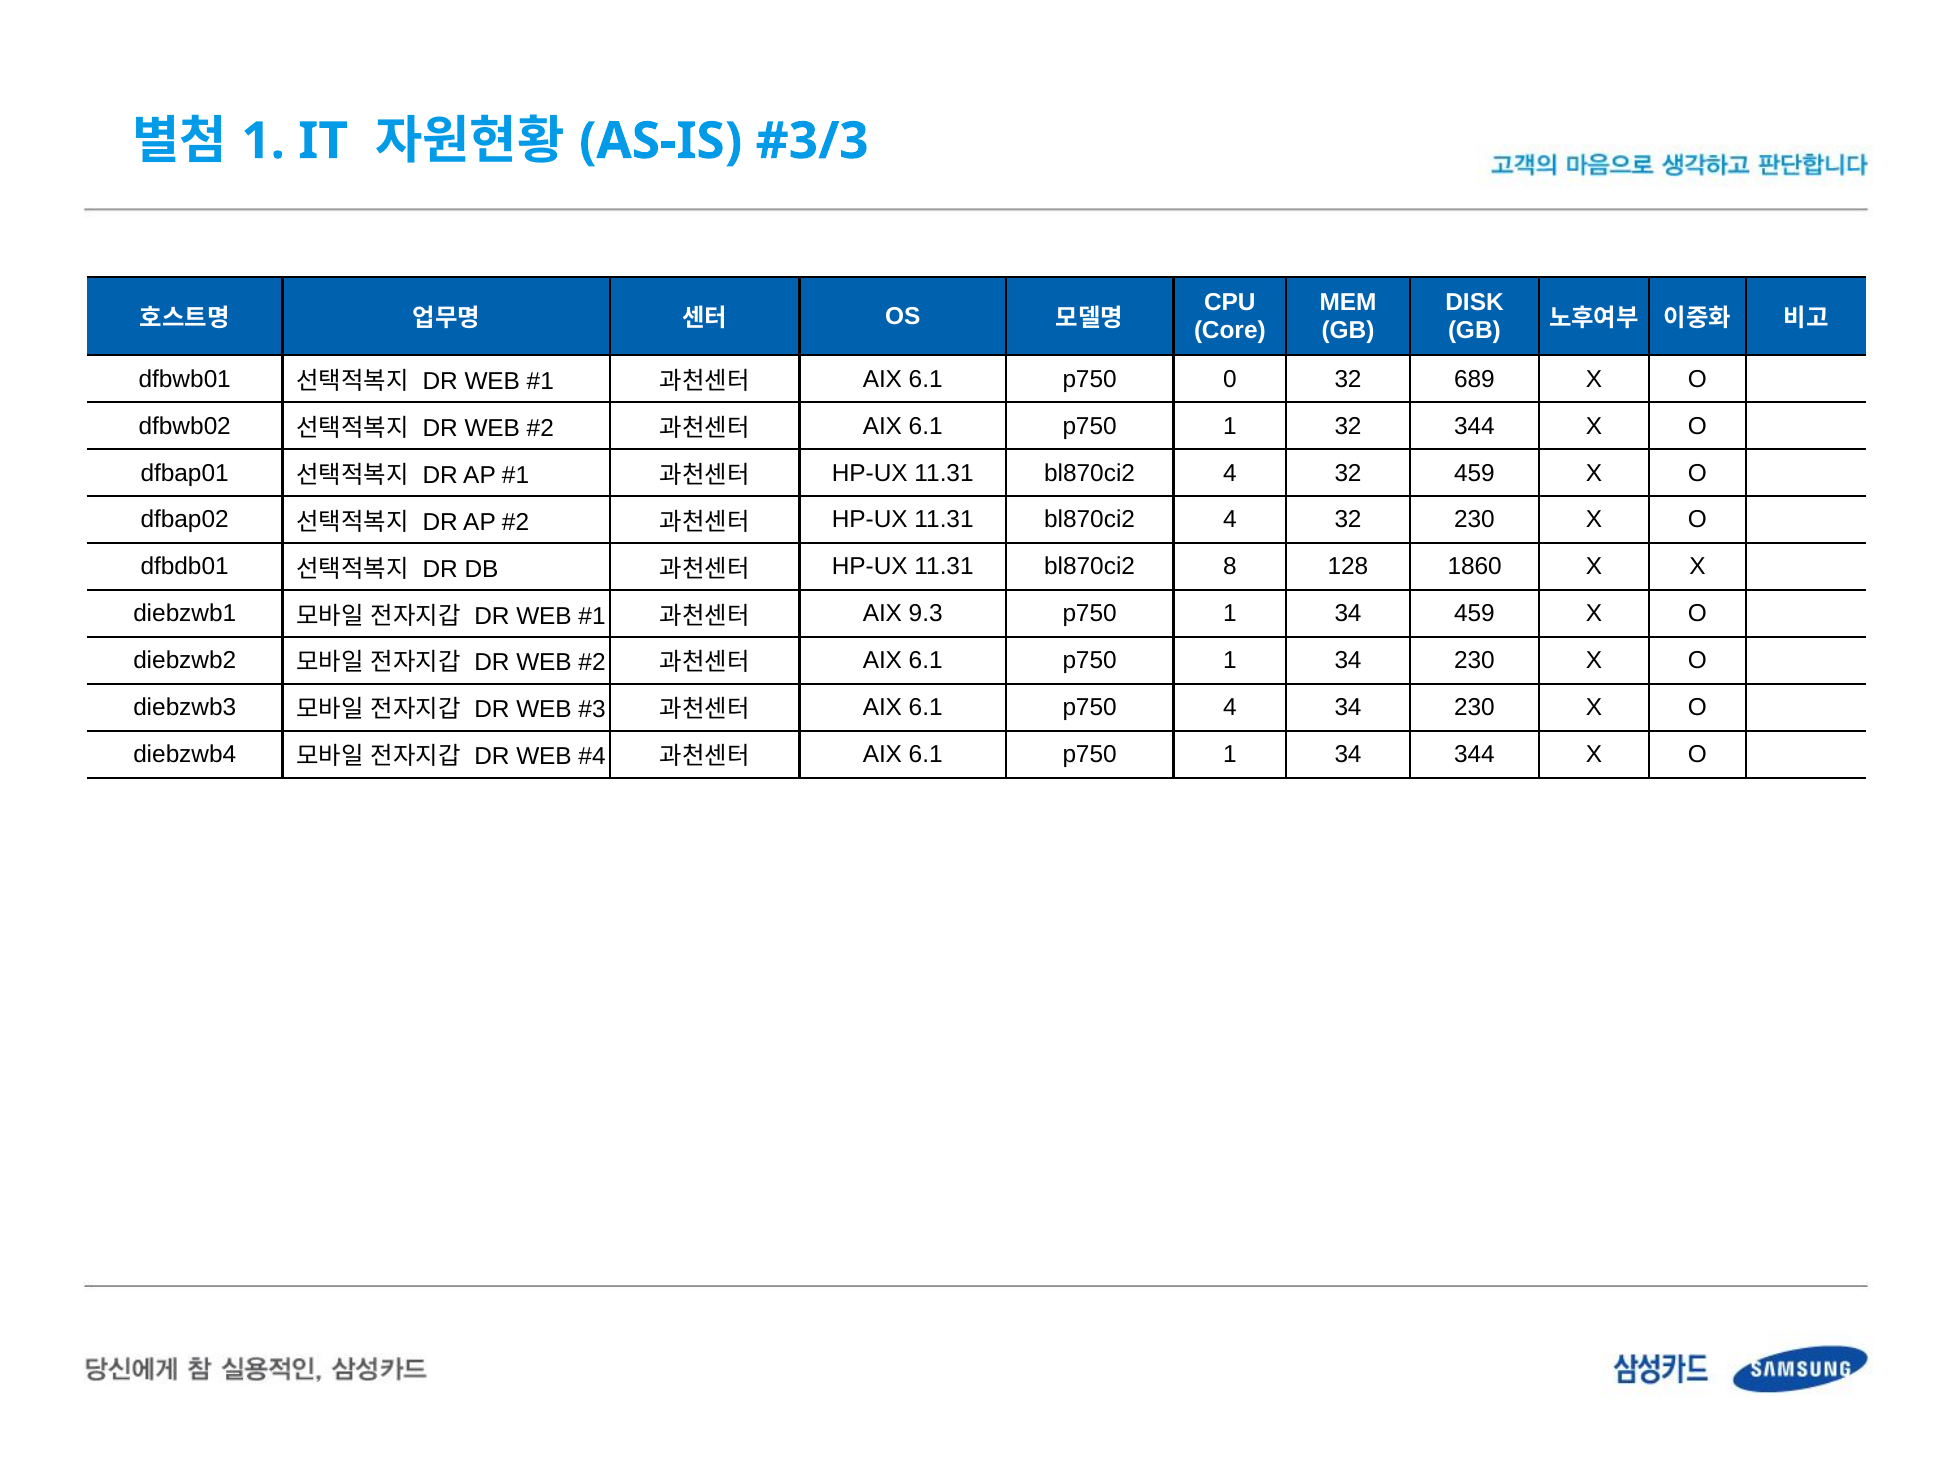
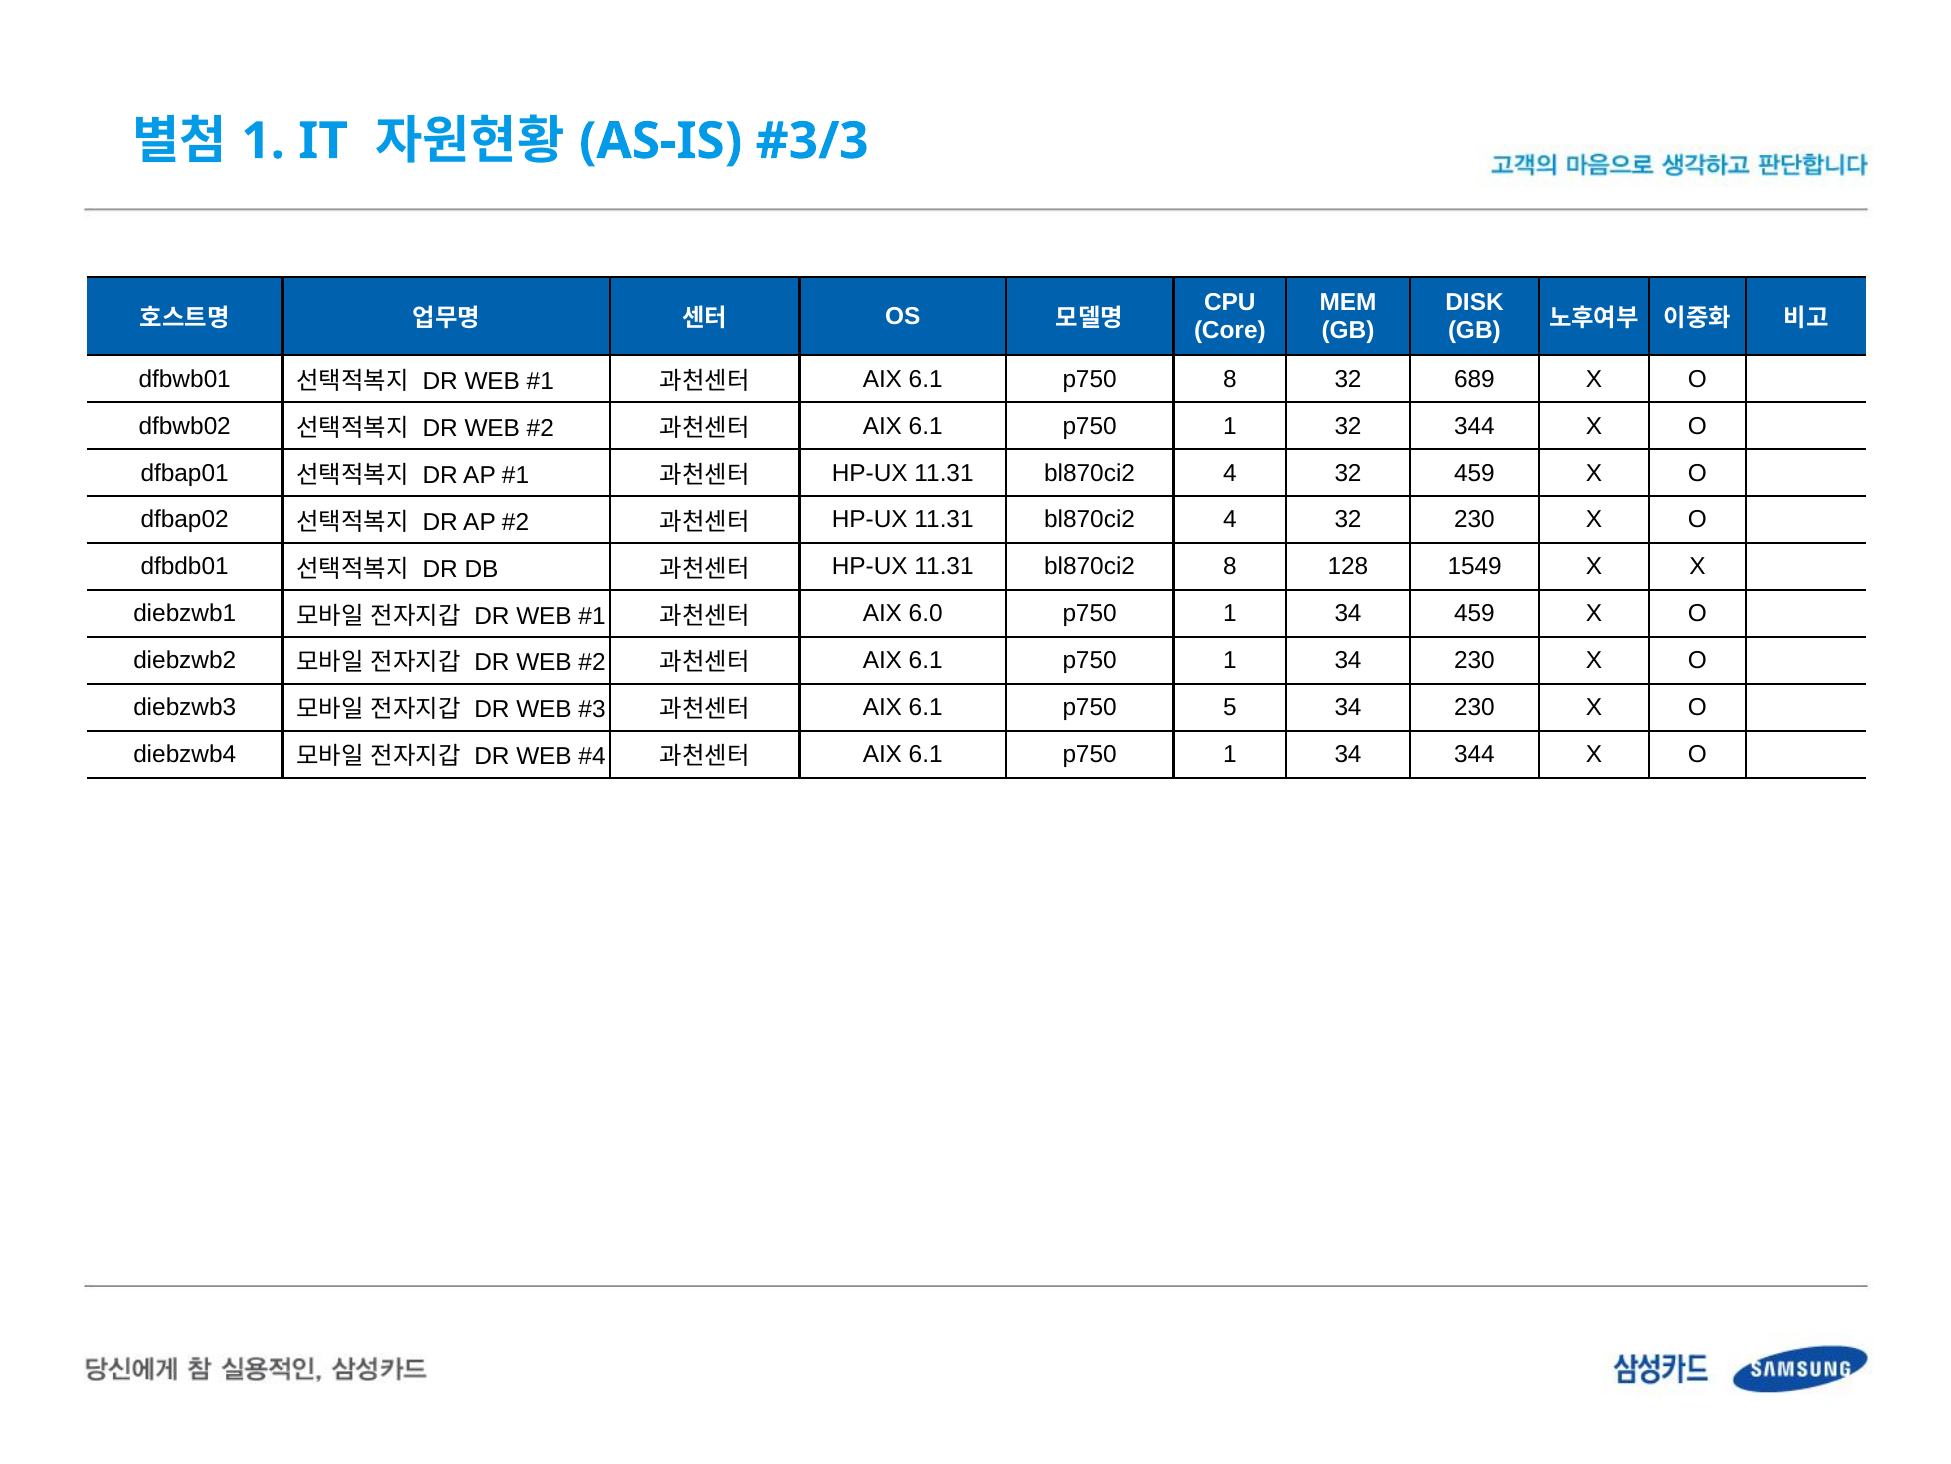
p750 0: 0 -> 8 (1230, 379)
1860: 1860 -> 1549 (1475, 567)
9.3: 9.3 -> 6.0 (926, 613)
p750 4: 4 -> 5 (1230, 707)
